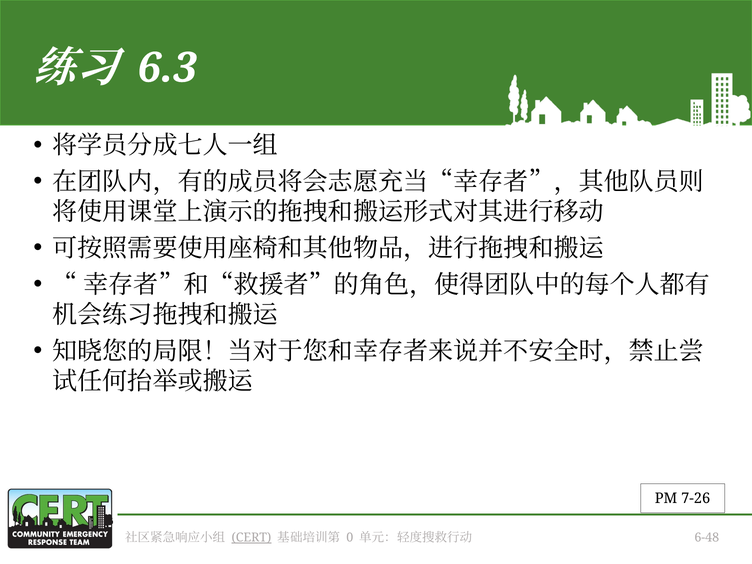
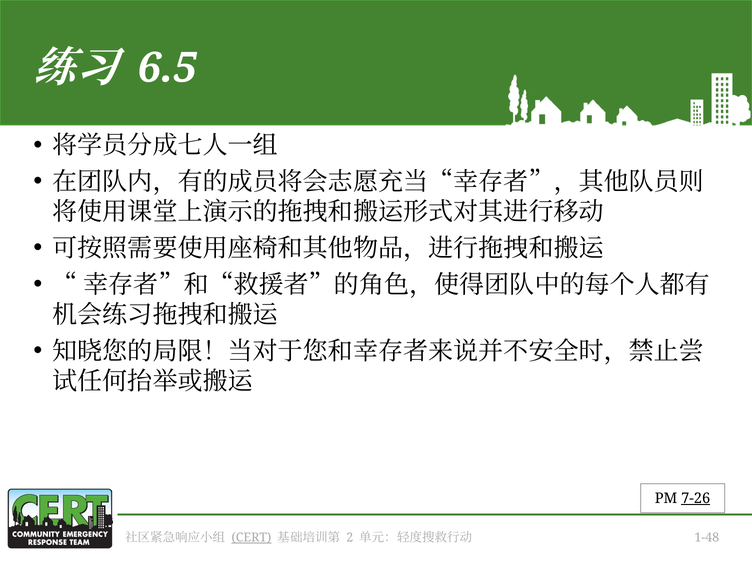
6.3: 6.3 -> 6.5 (167, 68)
7-26 underline: none -> present (696, 498)
0: 0 -> 2 (350, 538)
6-48: 6-48 -> 1-48 (707, 538)
